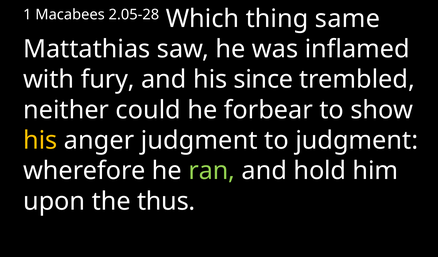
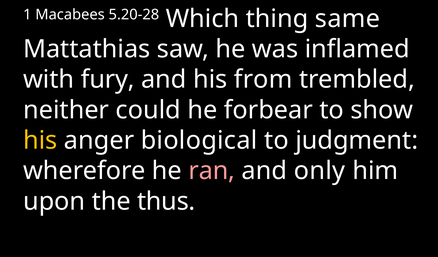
2.05-28: 2.05-28 -> 5.20-28 (134, 15)
since: since -> from (263, 79)
anger judgment: judgment -> biological (199, 140)
ran colour: light green -> pink (212, 171)
hold: hold -> only (320, 171)
